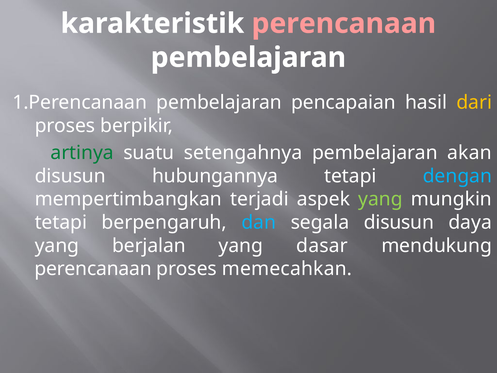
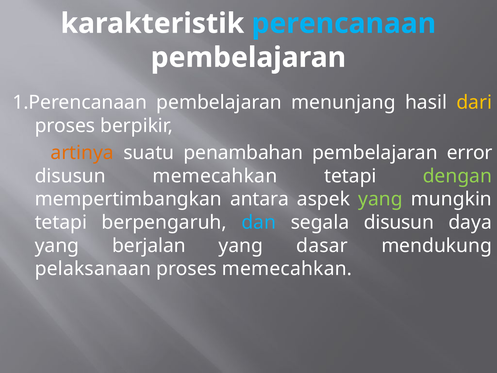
perencanaan colour: pink -> light blue (344, 23)
pencapaian: pencapaian -> menunjang (343, 102)
artinya colour: green -> orange (82, 153)
setengahnya: setengahnya -> penambahan (243, 153)
akan: akan -> error (470, 153)
disusun hubungannya: hubungannya -> memecahkan (215, 176)
dengan colour: light blue -> light green (457, 176)
terjadi: terjadi -> antara (259, 199)
perencanaan: perencanaan -> pelaksanaan (93, 269)
